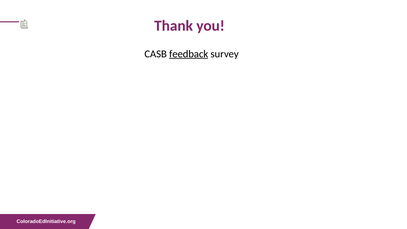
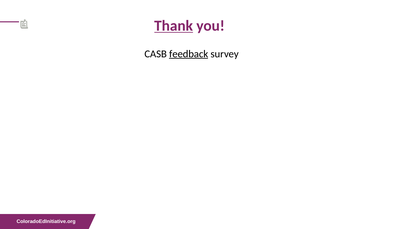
Thank underline: none -> present (174, 26)
